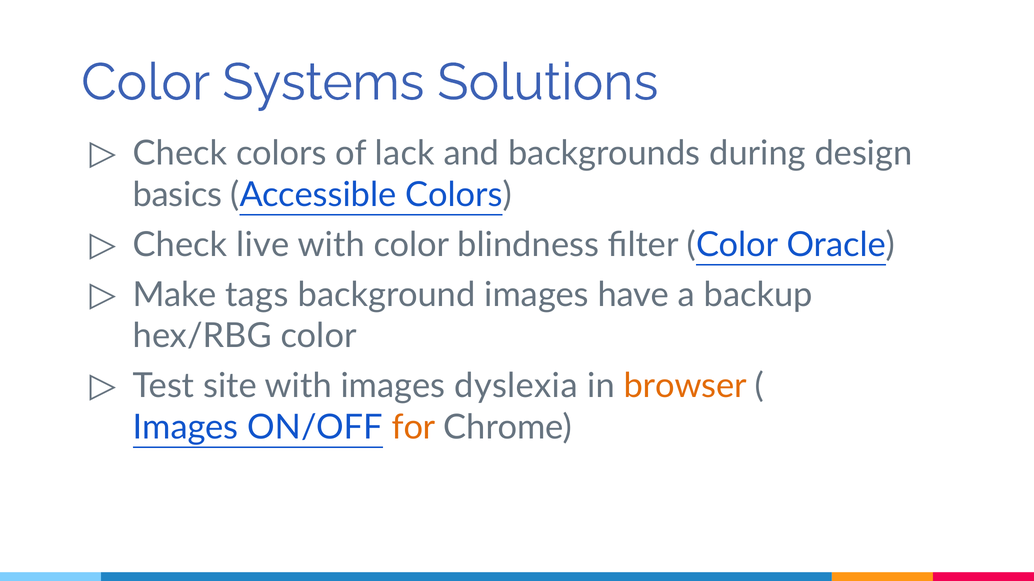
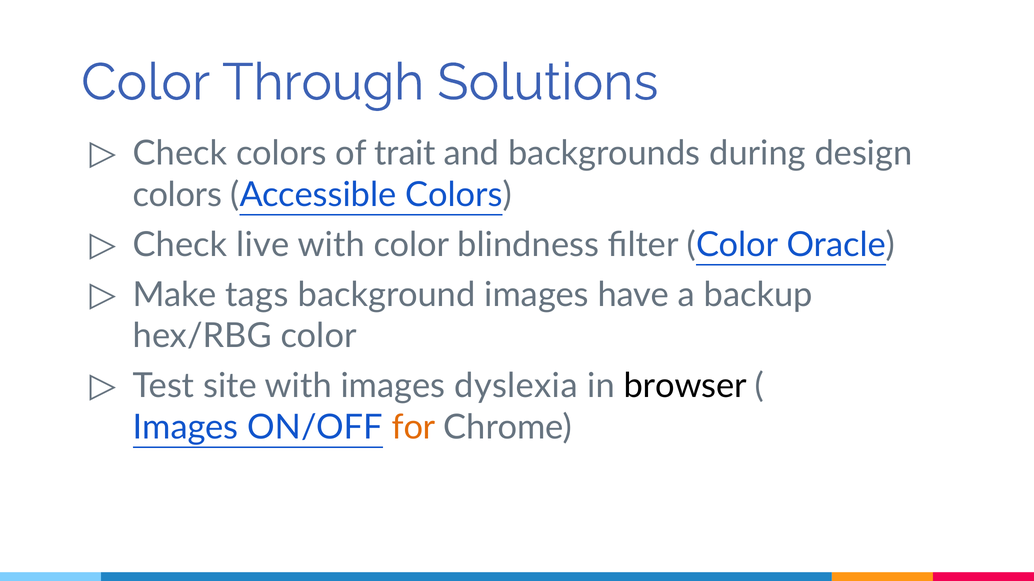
Systems: Systems -> Through (323, 82)
lack: lack -> trait (405, 154)
basics: basics -> colors (177, 195)
browser colour: orange -> black (685, 386)
